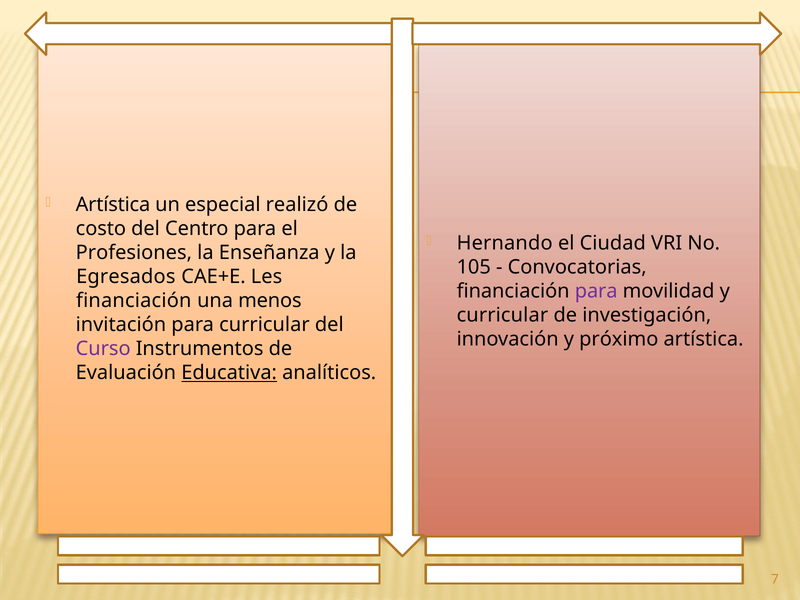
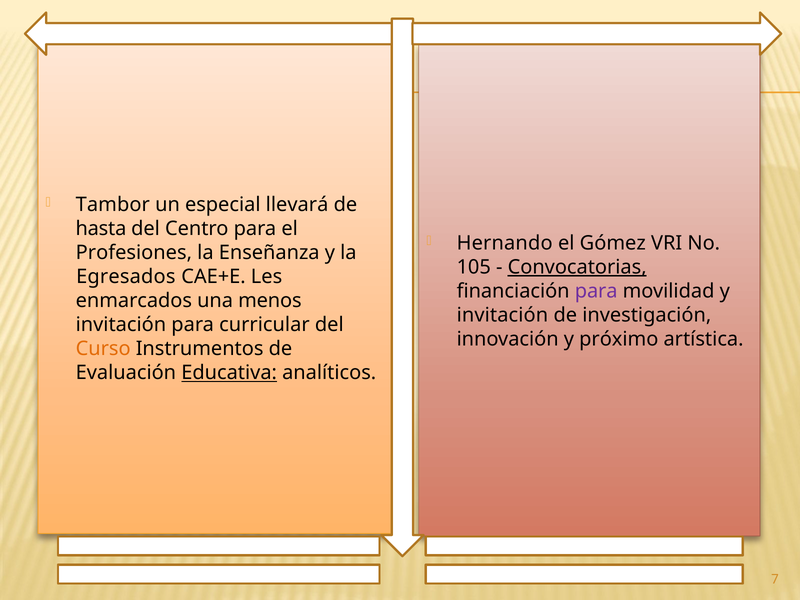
Artística: Artística -> Tambor (113, 205)
realizó: realizó -> llevará (297, 205)
costo: costo -> hasta (101, 229)
Ciudad: Ciudad -> Gómez (613, 243)
Convocatorias underline: none -> present (577, 267)
financiación: financiación -> enmarcados (134, 301)
curricular: curricular -> invitación (502, 315)
Curso colour: purple -> orange (103, 349)
